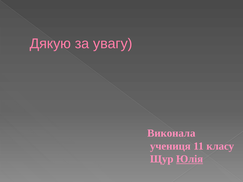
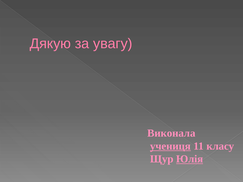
учениця underline: none -> present (170, 146)
